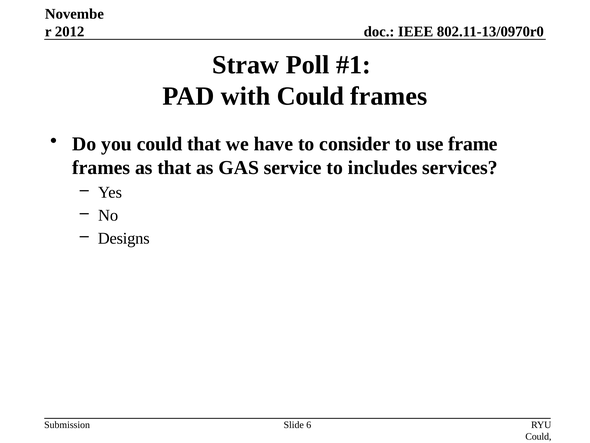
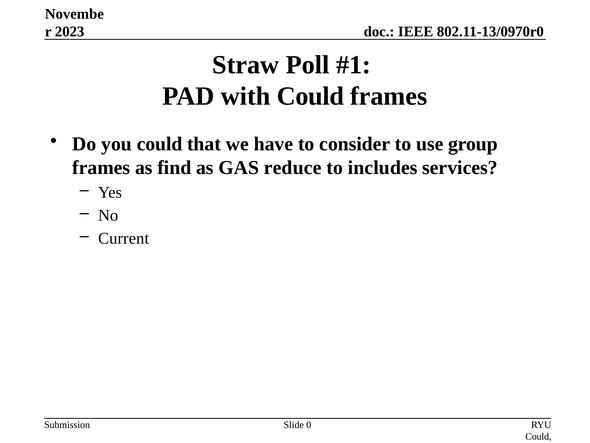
2012: 2012 -> 2023 (70, 31)
frame: frame -> group (473, 144)
as that: that -> find (174, 168)
service: service -> reduce (293, 168)
Designs: Designs -> Current (124, 238)
6: 6 -> 0 (309, 424)
